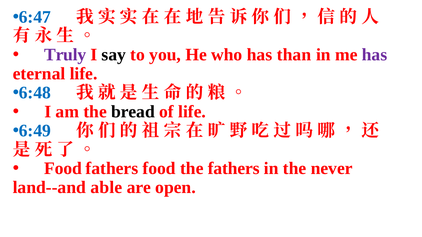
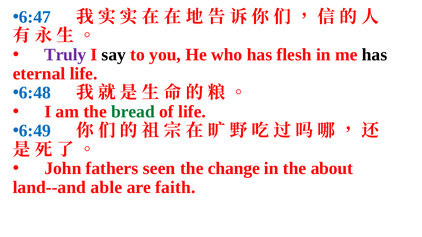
than: than -> flesh (294, 55)
has colour: purple -> black (375, 55)
bread colour: black -> green (133, 112)
Food: Food -> John (63, 169)
fathers food: food -> seen (159, 169)
the fathers: fathers -> change (234, 169)
never: never -> about (332, 169)
open: open -> faith (175, 188)
